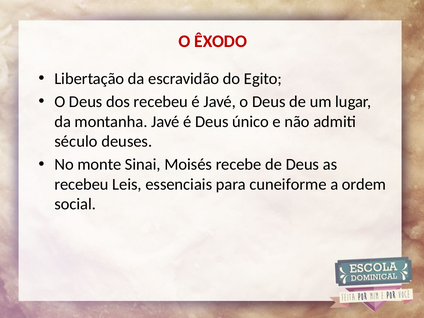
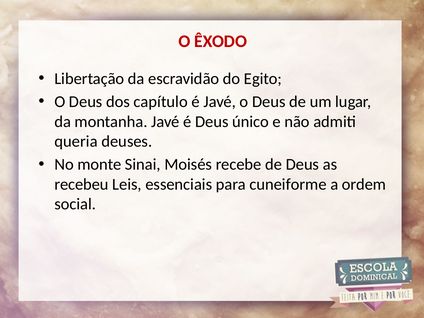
dos recebeu: recebeu -> capítulo (161, 102)
século: século -> queria (76, 141)
